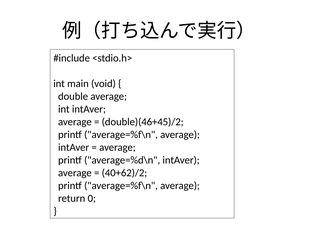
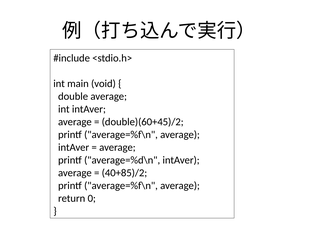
double)(46+45)/2: double)(46+45)/2 -> double)(60+45)/2 (143, 122)
40+62)/2: 40+62)/2 -> 40+85)/2 (124, 172)
